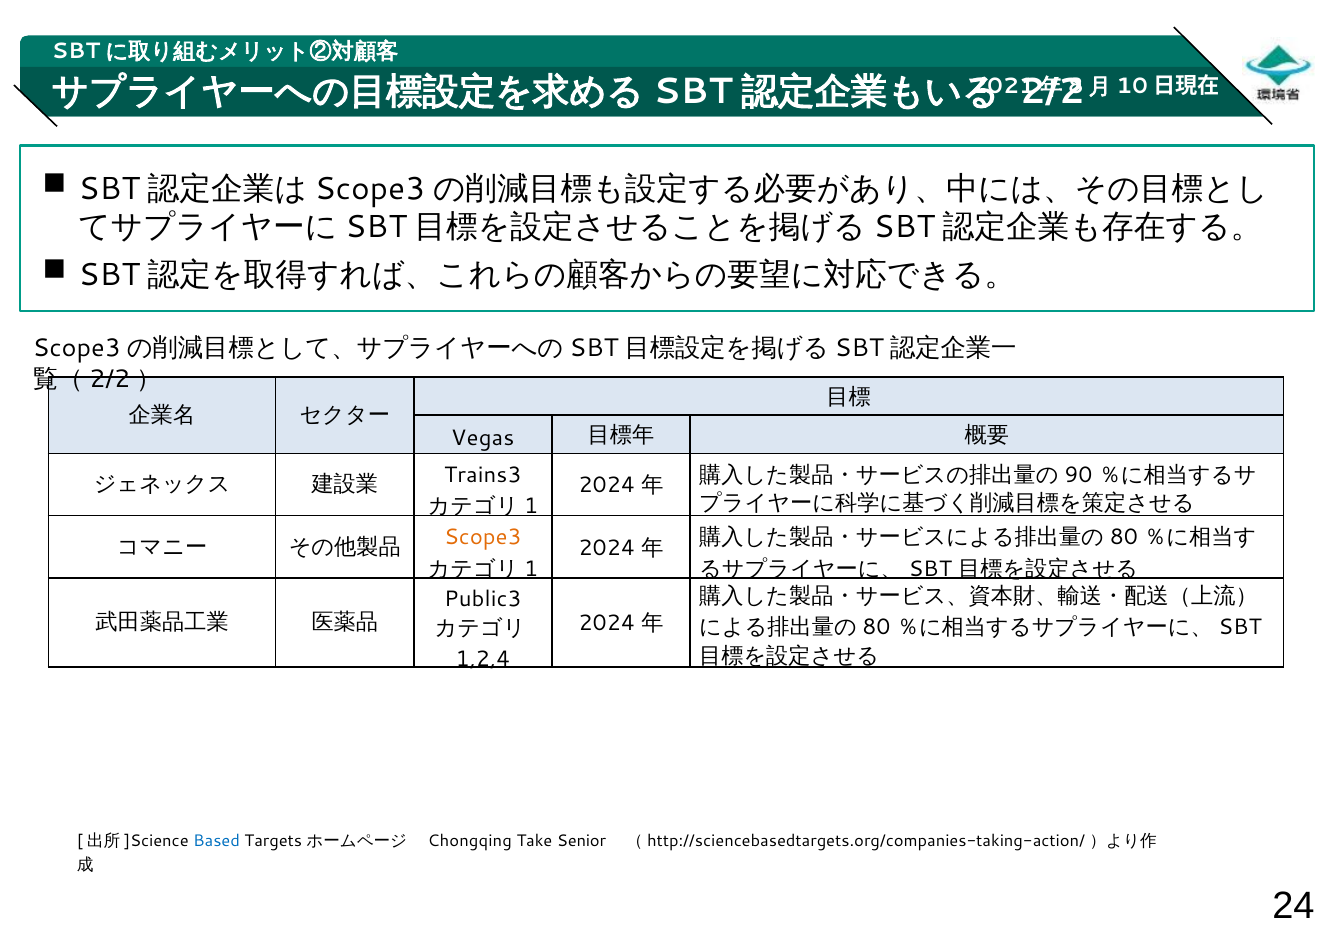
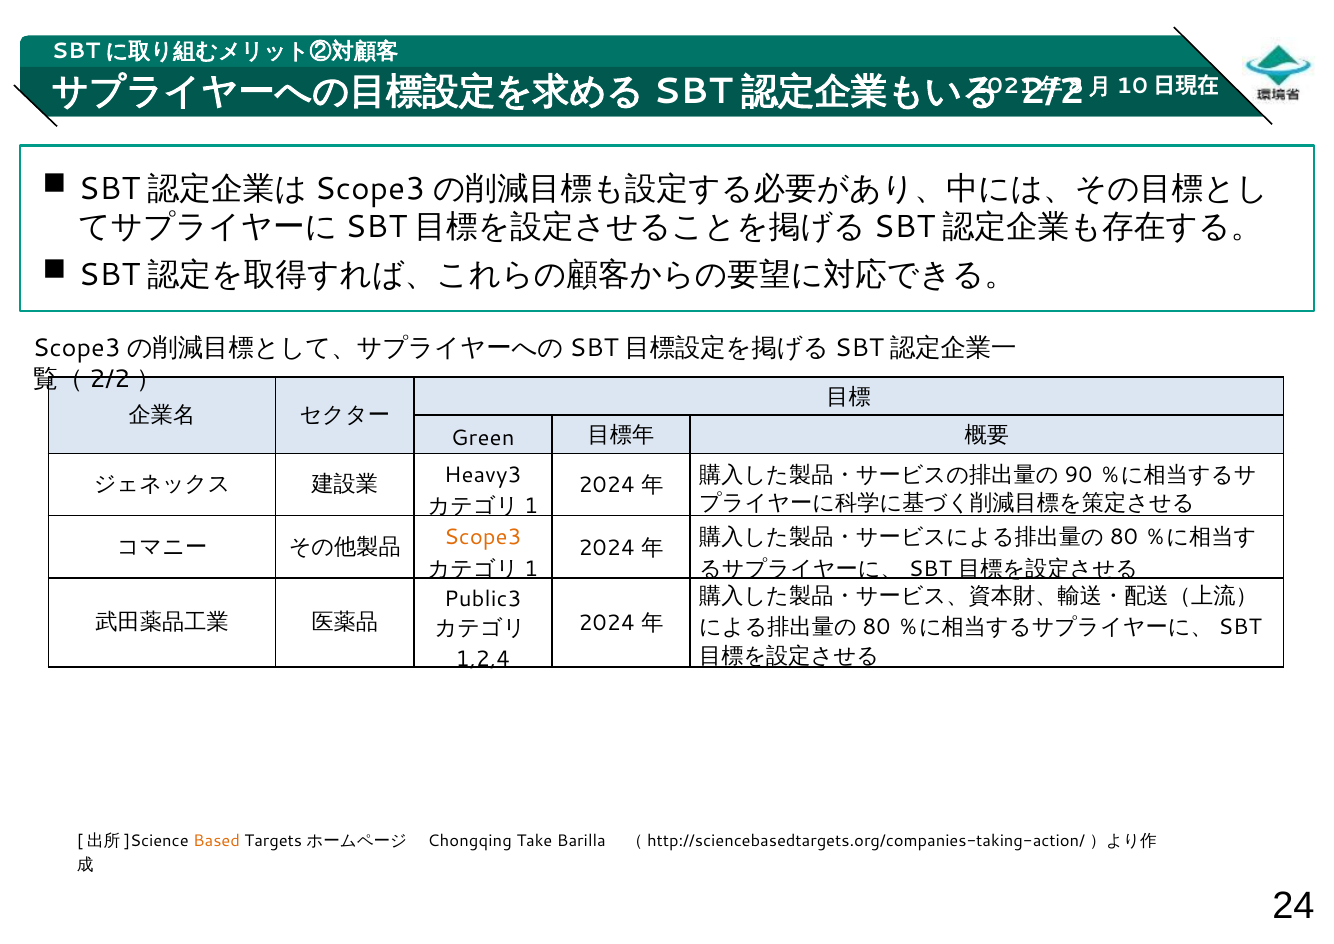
Vegas: Vegas -> Green (483, 437)
Trains3: Trains3 -> Heavy3 (483, 474)
Based colour: blue -> orange (217, 841)
Senior: Senior -> Barilla (581, 841)
